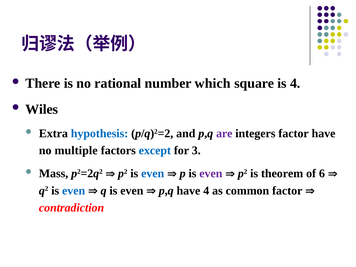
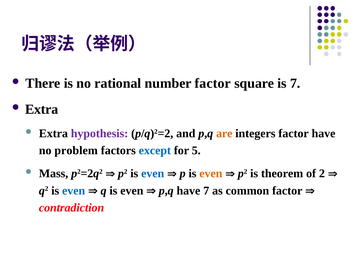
number which: which -> factor (213, 83)
is 4: 4 -> 7 (295, 83)
Wiles: Wiles -> Extra (42, 109)
hypothesis colour: blue -> purple (100, 133)
are colour: purple -> orange (224, 133)
multiple: multiple -> problem (76, 150)
3: 3 -> 5 (196, 150)
even colour: purple -> orange (211, 174)
6: 6 -> 2 (322, 174)
have 4: 4 -> 7 (206, 191)
